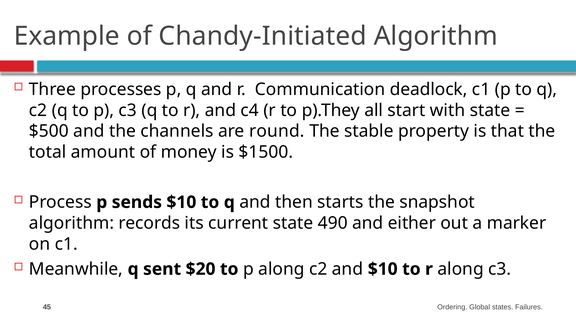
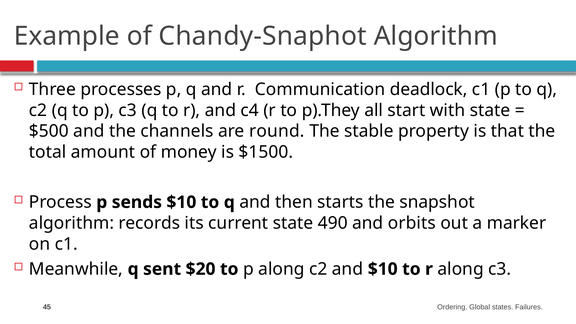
Chandy-Initiated: Chandy-Initiated -> Chandy-Snaphot (263, 36)
either: either -> orbits (412, 223)
